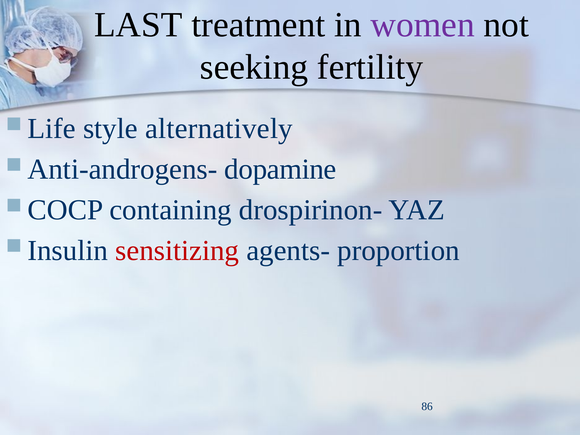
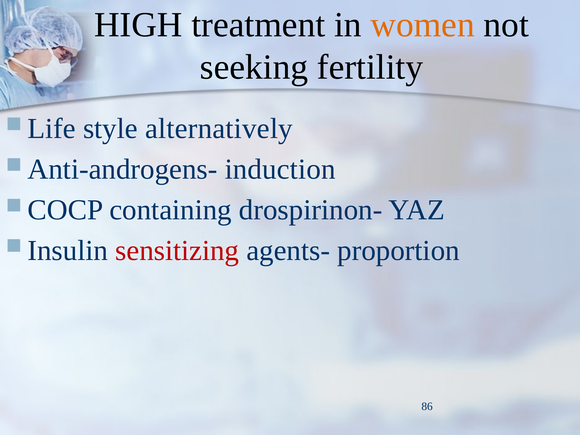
LAST: LAST -> HIGH (138, 25)
women colour: purple -> orange (423, 25)
dopamine: dopamine -> induction (280, 169)
